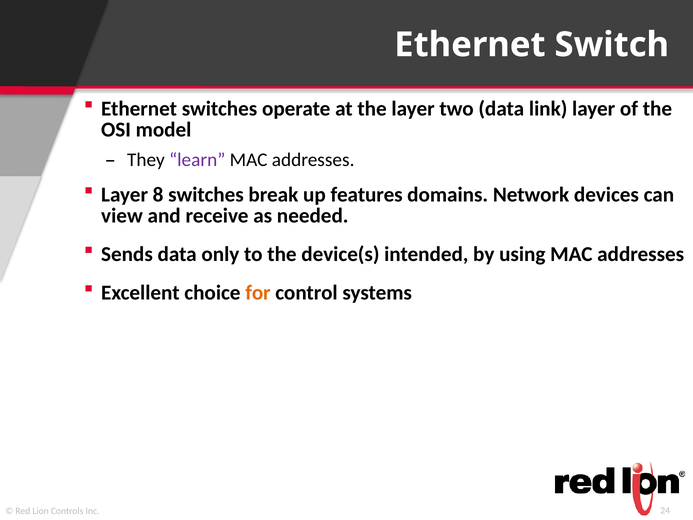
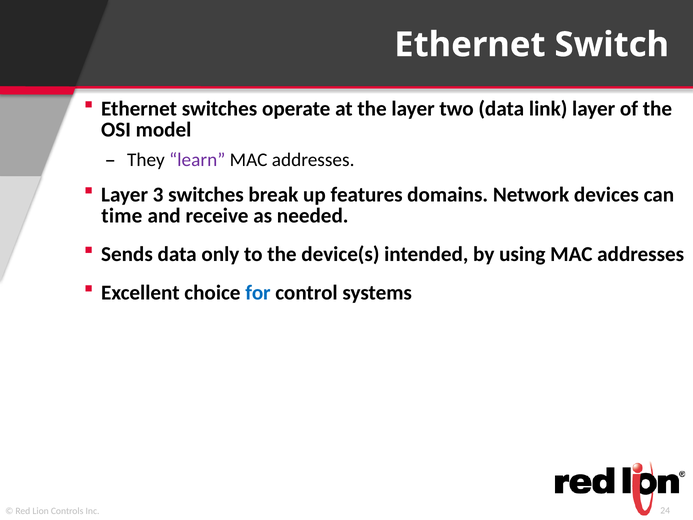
8: 8 -> 3 (158, 194)
view: view -> time (122, 216)
for colour: orange -> blue (258, 293)
